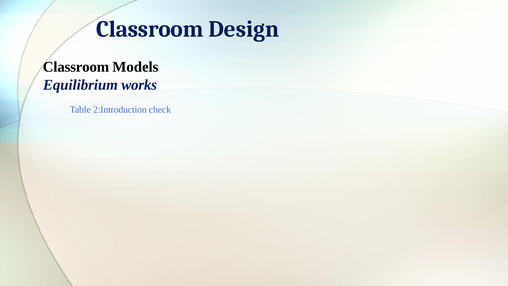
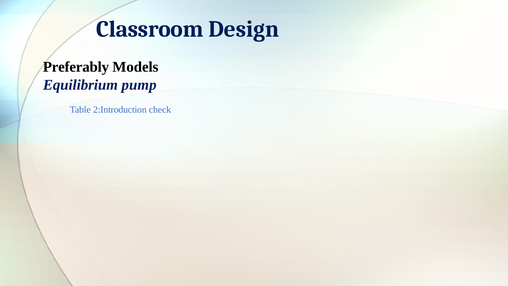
Classroom: Classroom -> Preferably (76, 67)
works: works -> pump (139, 85)
